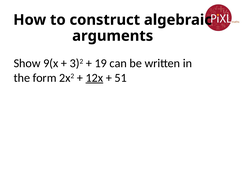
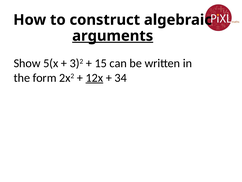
arguments underline: none -> present (113, 36)
9(x: 9(x -> 5(x (51, 63)
19: 19 -> 15 (101, 63)
51: 51 -> 34 (121, 78)
